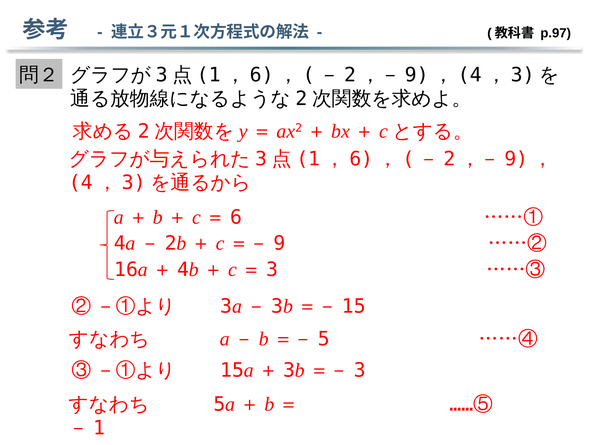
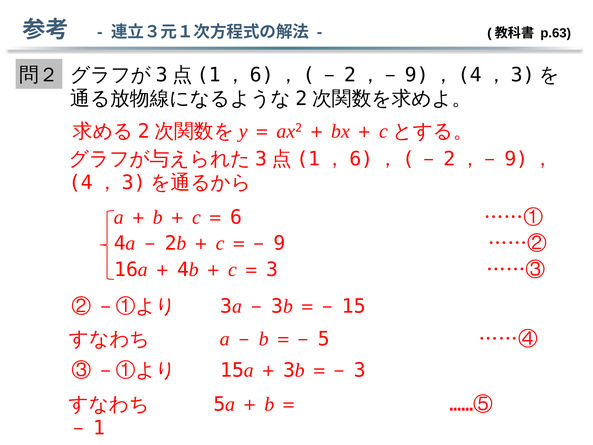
p.97: p.97 -> p.63 (556, 33)
